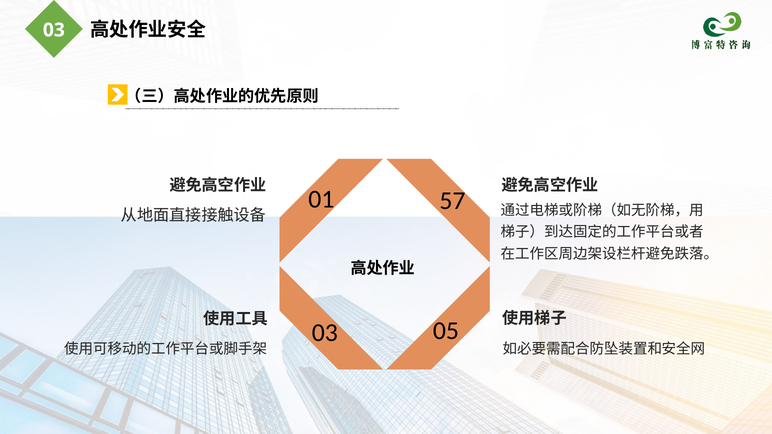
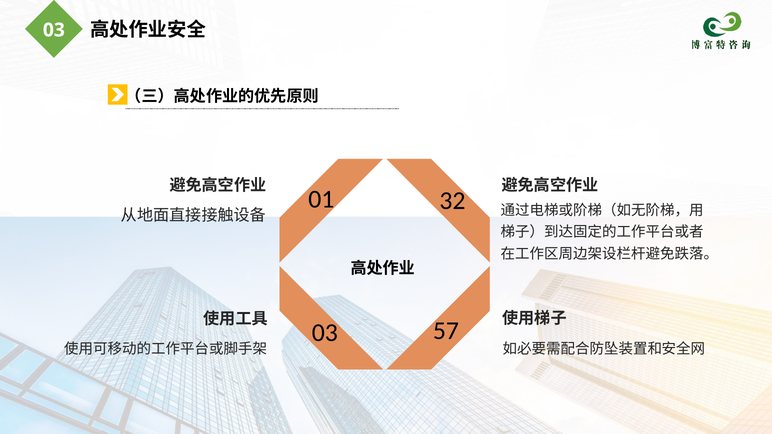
57: 57 -> 32 (452, 201)
05: 05 -> 57 (446, 331)
